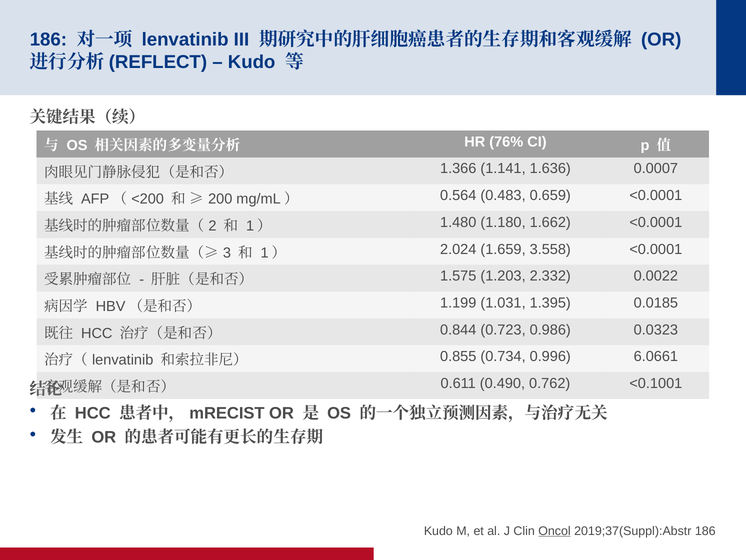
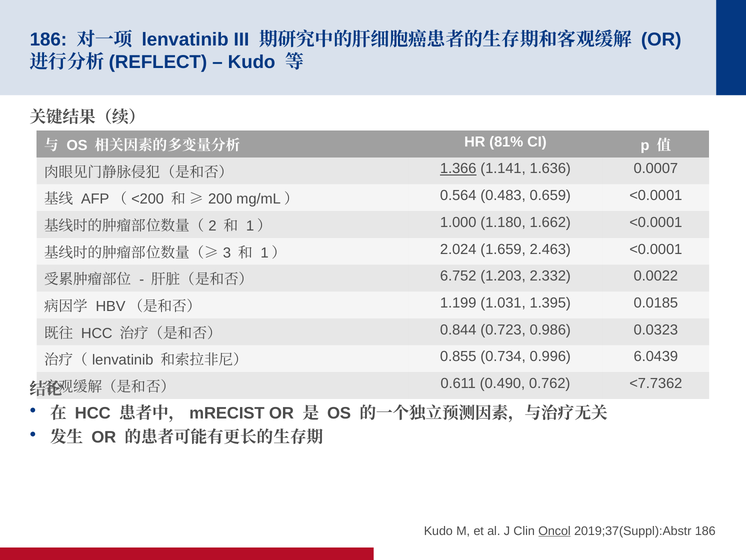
76%: 76% -> 81% (506, 142)
1.366 underline: none -> present (458, 169)
1.480: 1.480 -> 1.000 (458, 222)
3.558: 3.558 -> 2.463 (550, 249)
1.575: 1.575 -> 6.752 (458, 276)
6.0661: 6.0661 -> 6.0439 (656, 356)
<0.1001: <0.1001 -> <7.7362 (656, 383)
